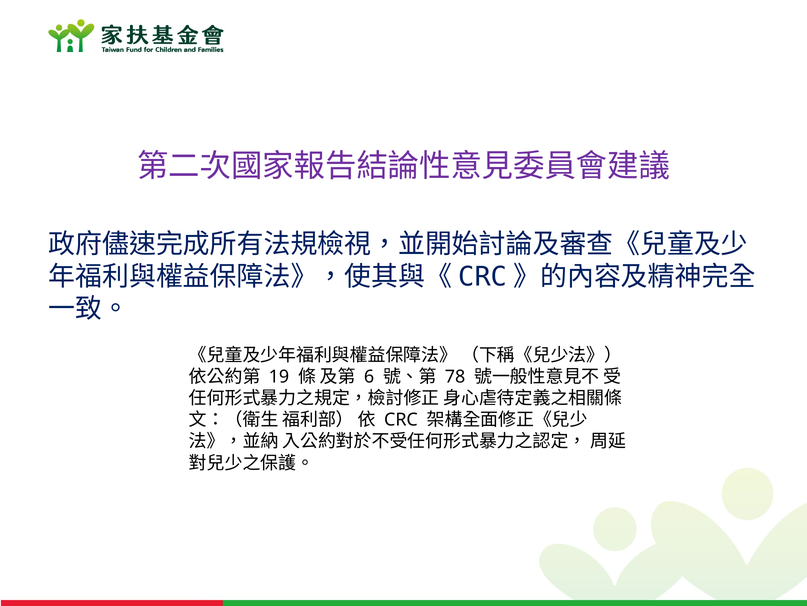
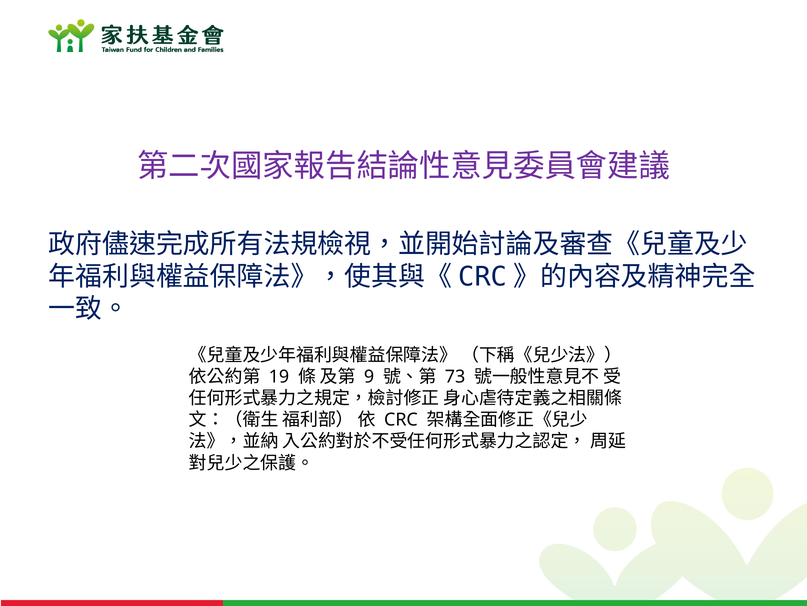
6: 6 -> 9 (369, 376)
78: 78 -> 73 (455, 376)
